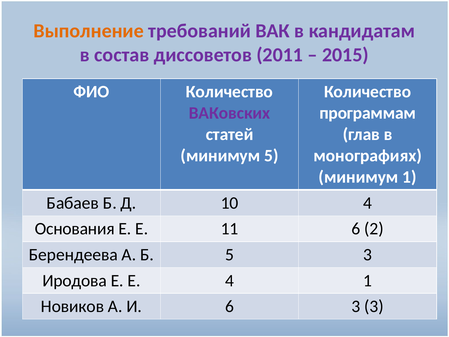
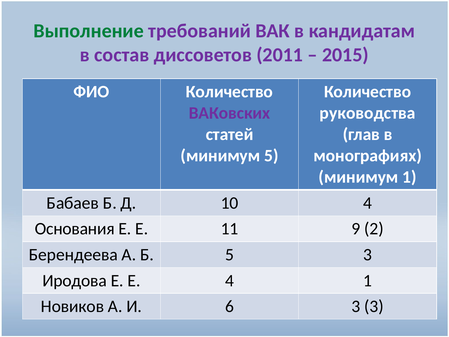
Выполнение colour: orange -> green (89, 31)
программам: программам -> руководства (368, 113)
11 6: 6 -> 9 (356, 229)
